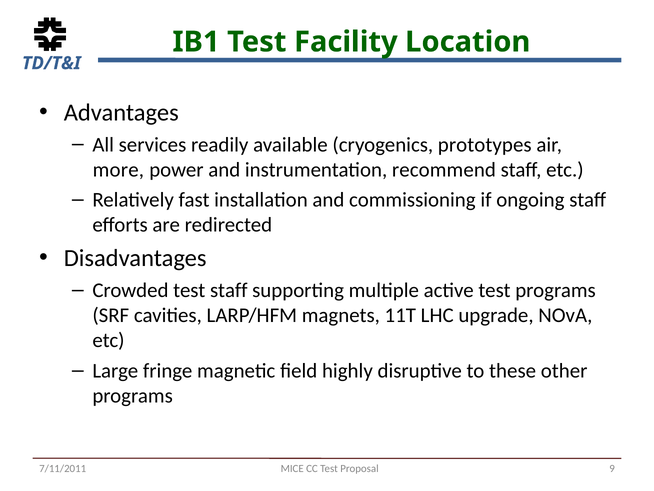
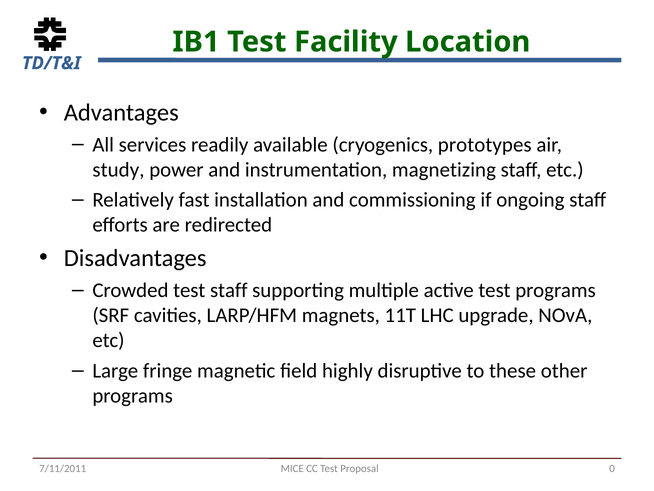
more: more -> study (118, 170)
recommend: recommend -> magnetizing (444, 170)
9: 9 -> 0 (612, 468)
